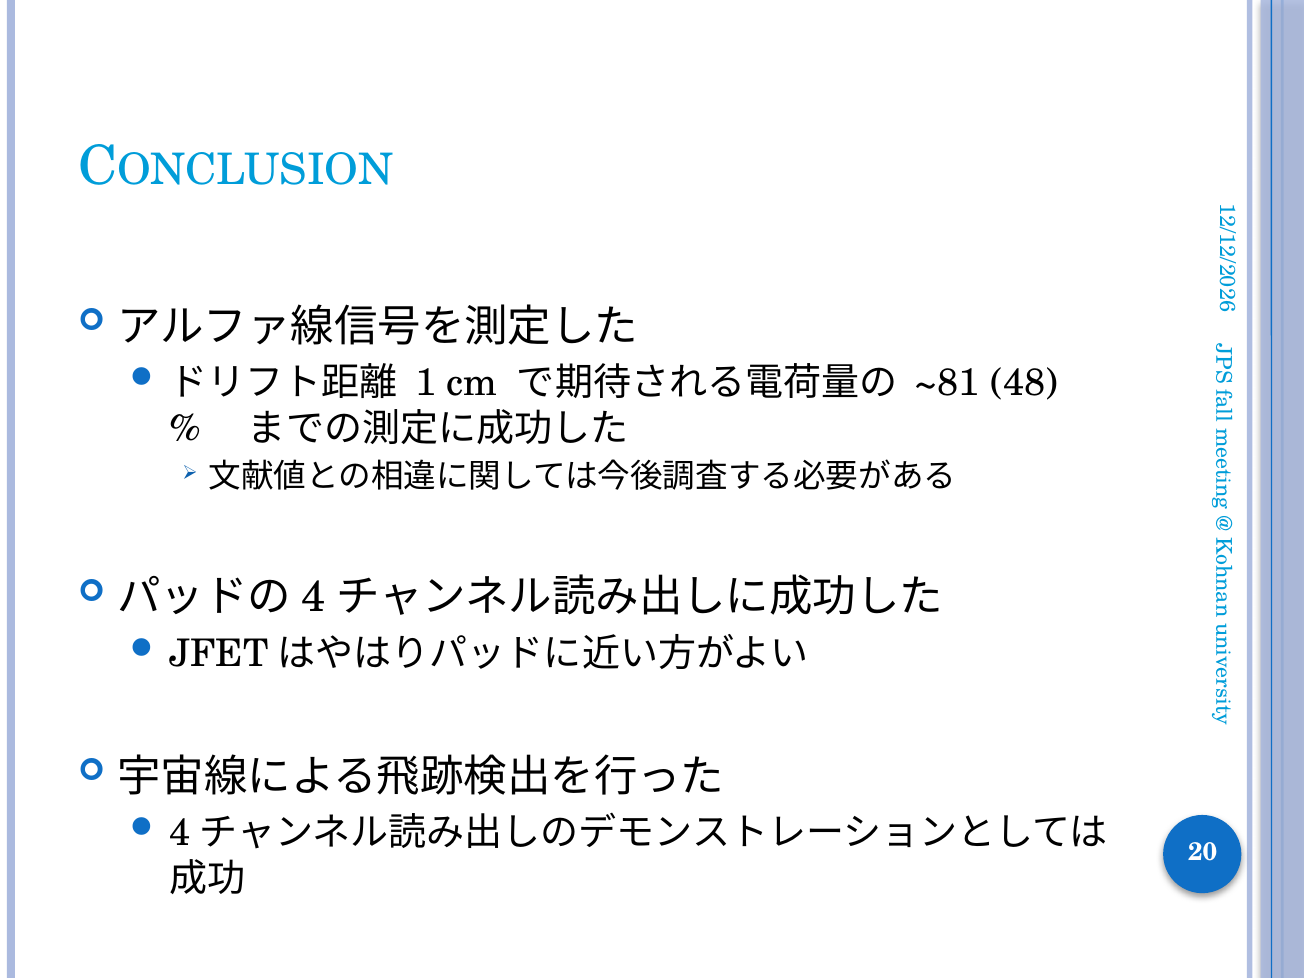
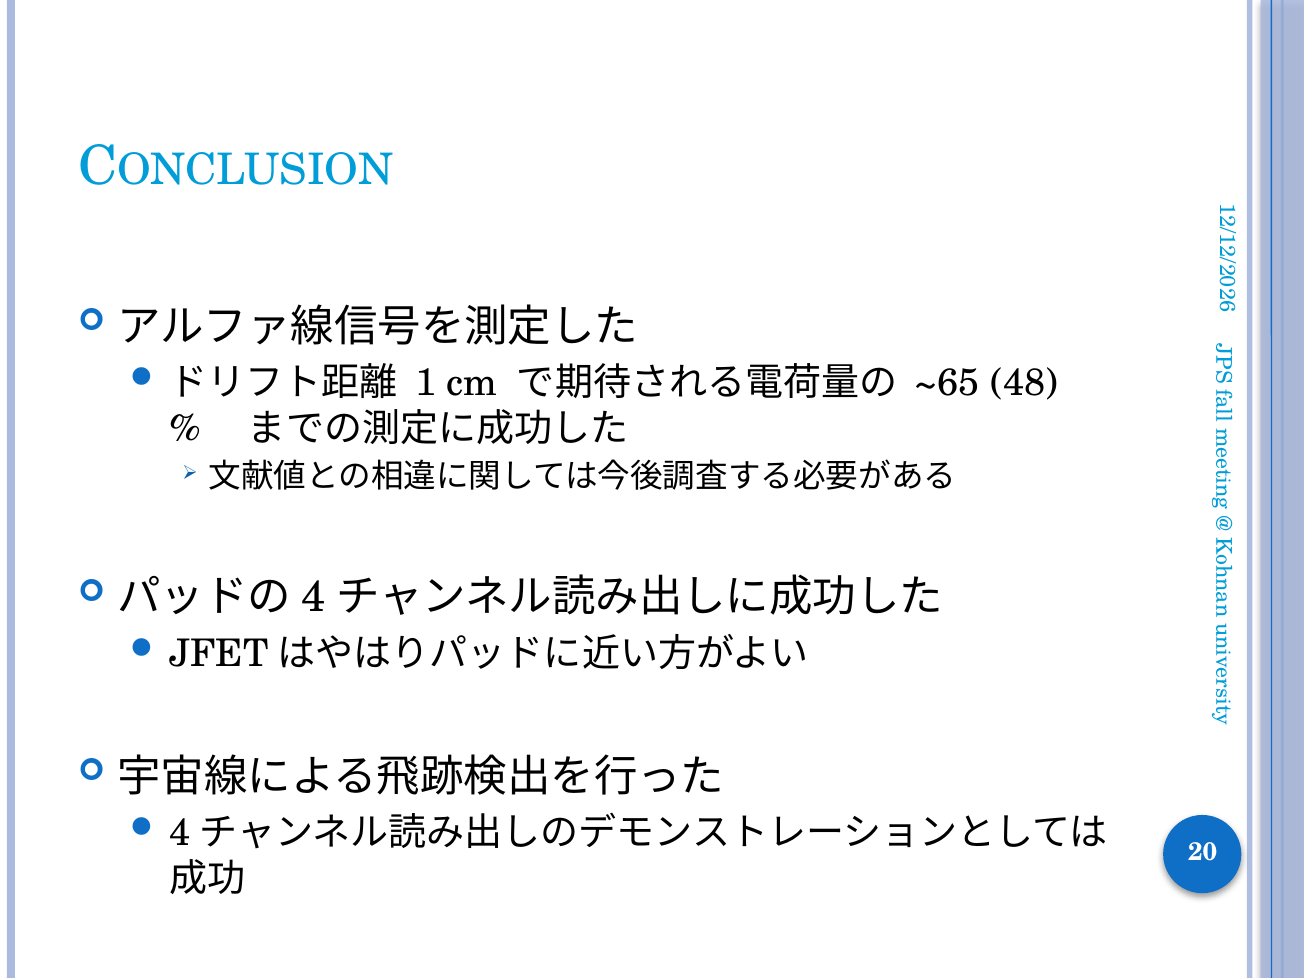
~81: ~81 -> ~65 (947, 383)
